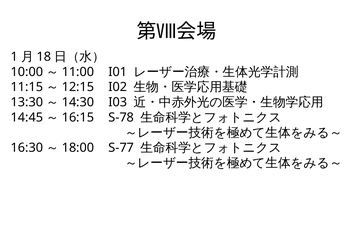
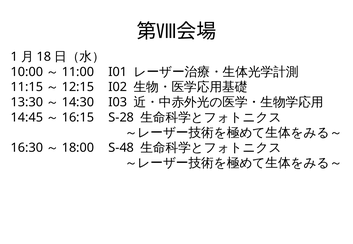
S-78: S-78 -> S-28 (121, 118)
S-77: S-77 -> S-48 (121, 148)
